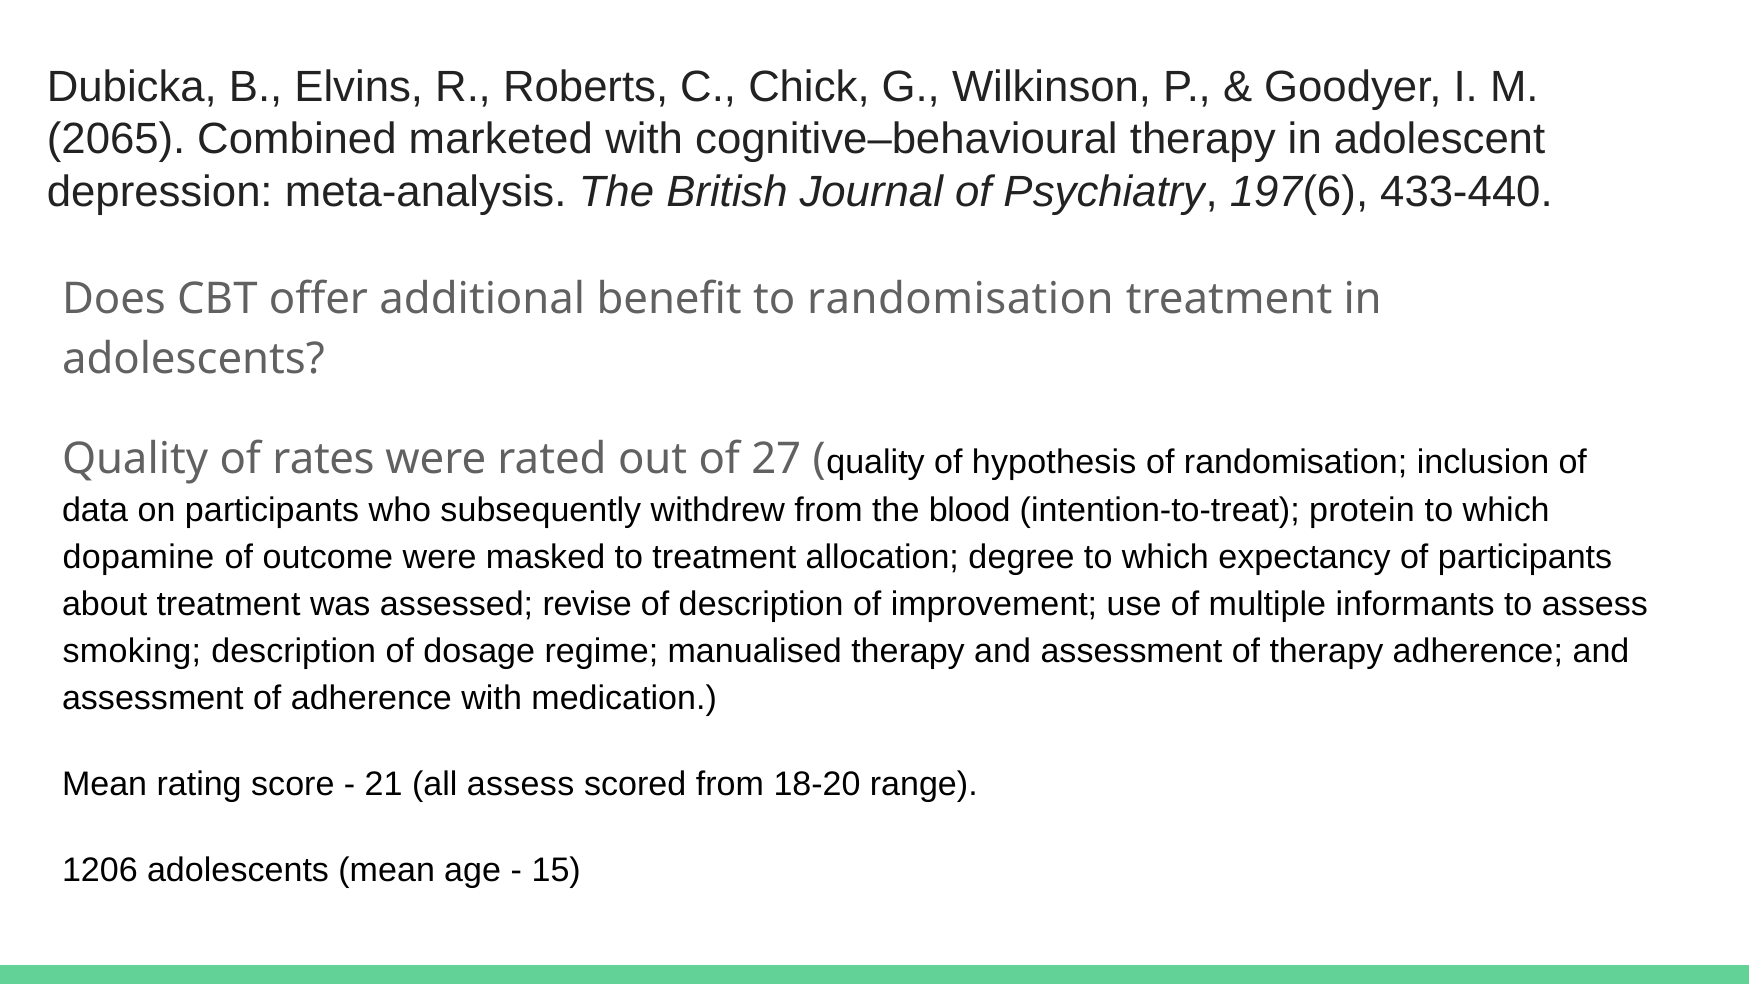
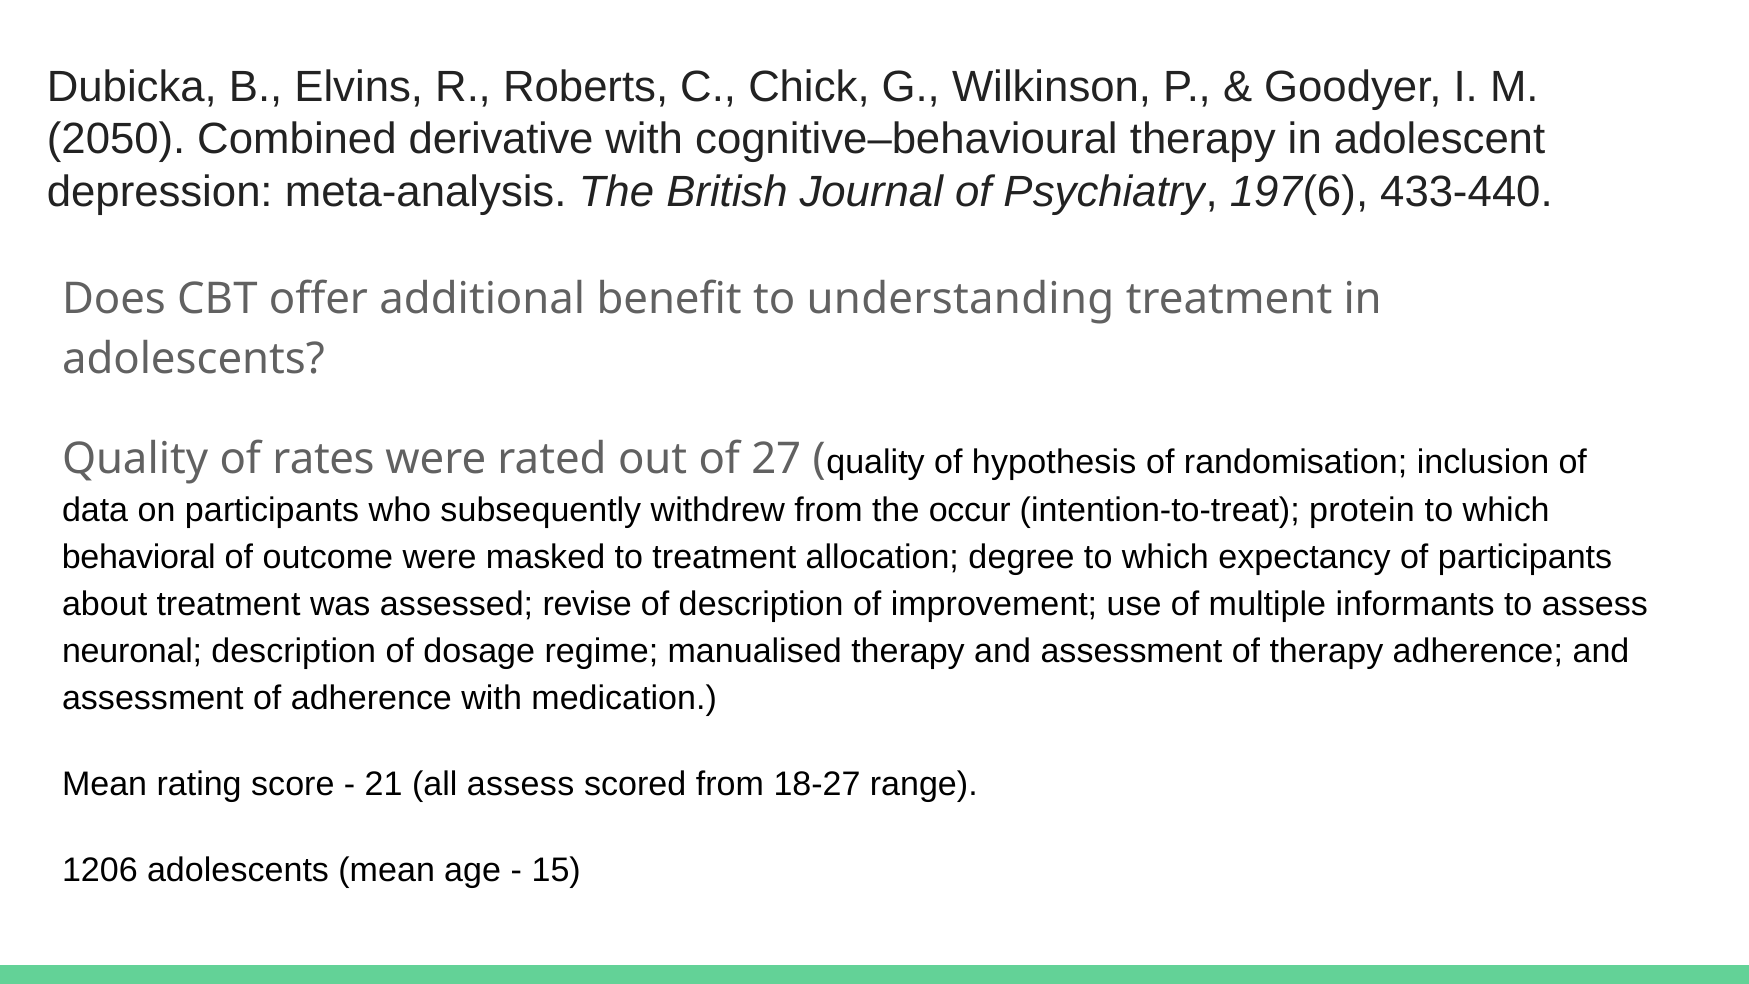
2065: 2065 -> 2050 (116, 139)
marketed: marketed -> derivative (501, 139)
to randomisation: randomisation -> understanding (960, 299)
blood: blood -> occur (970, 511)
dopamine: dopamine -> behavioral (139, 558)
smoking: smoking -> neuronal (132, 651)
18-20: 18-20 -> 18-27 (817, 784)
